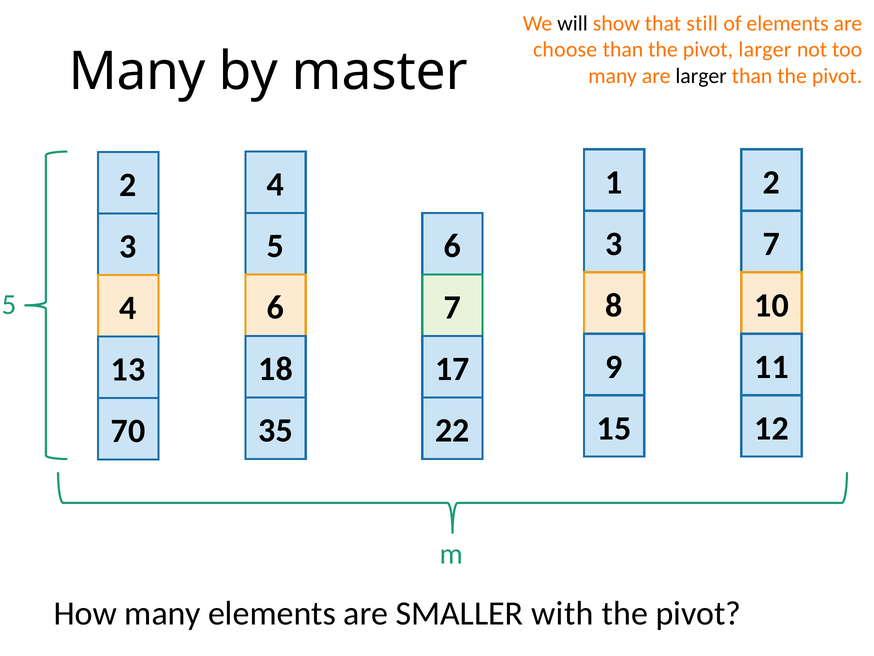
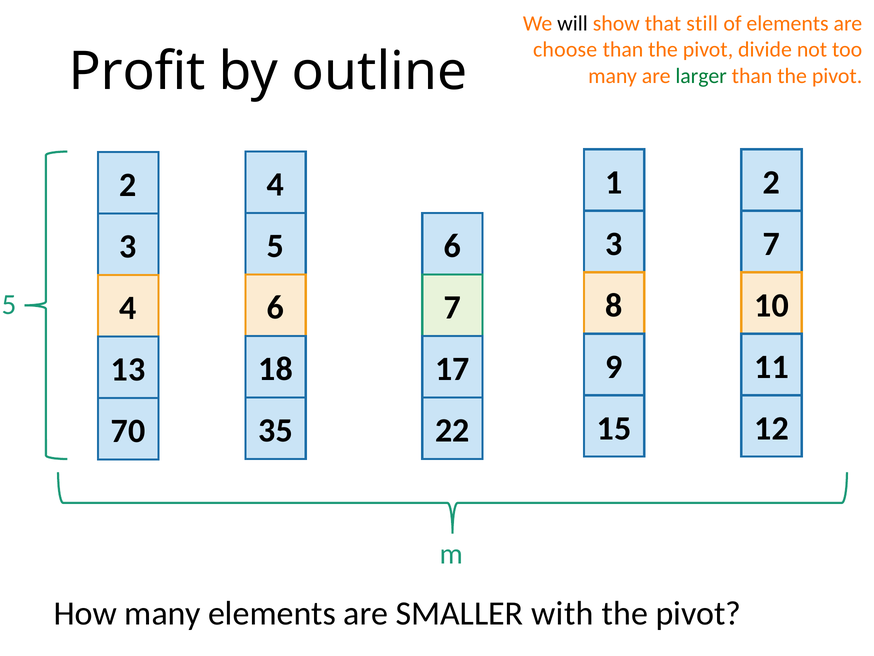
pivot larger: larger -> divide (765, 50)
Many: Many -> Profit (137, 71)
master: master -> outline (380, 71)
larger colour: black -> green (701, 76)
